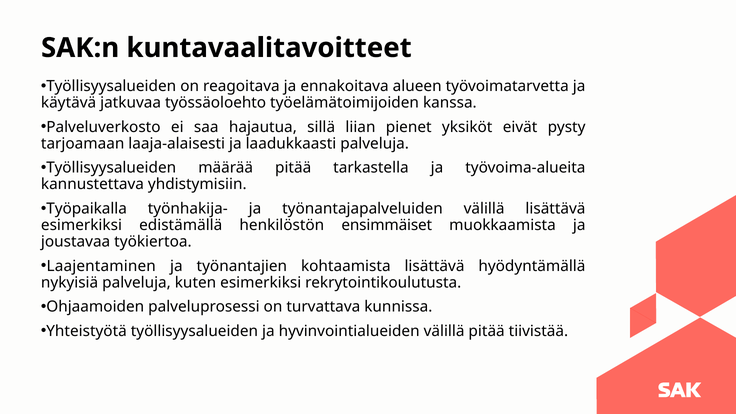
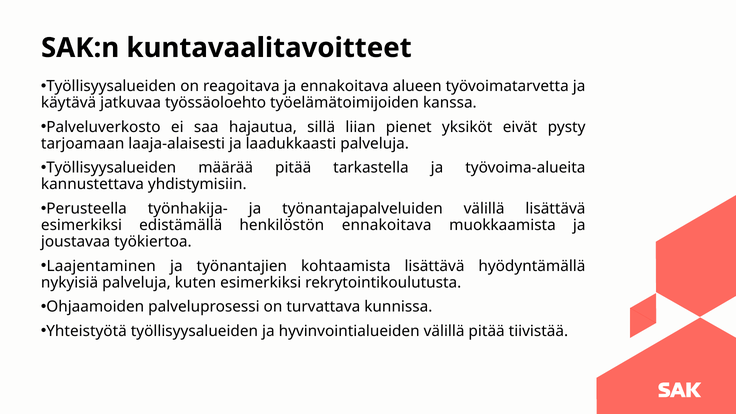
Työpaikalla: Työpaikalla -> Perusteella (87, 209)
henkilöstön ensimmäiset: ensimmäiset -> ennakoitava (387, 225)
